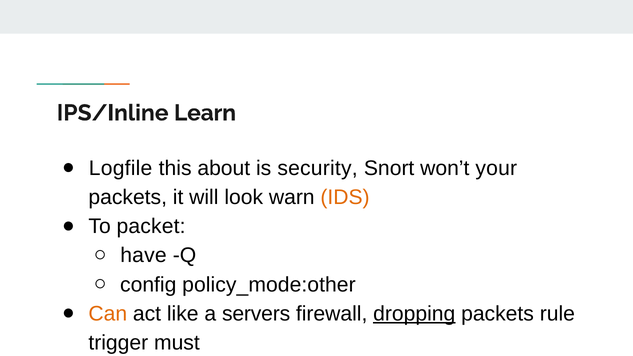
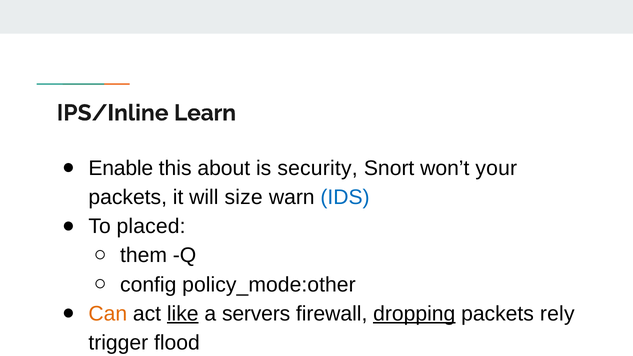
Logfile: Logfile -> Enable (121, 168)
look: look -> size (244, 197)
IDS colour: orange -> blue (345, 197)
packet: packet -> placed (151, 226)
have: have -> them (144, 256)
like underline: none -> present (183, 314)
rule: rule -> rely (557, 314)
must: must -> flood (177, 343)
